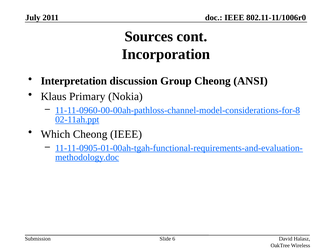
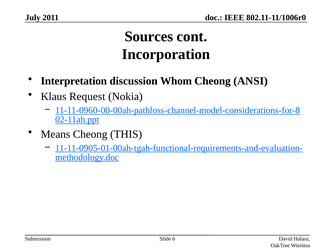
Group: Group -> Whom (176, 81)
Primary: Primary -> Request (87, 97)
Which: Which -> Means (55, 134)
Cheong IEEE: IEEE -> THIS (126, 134)
